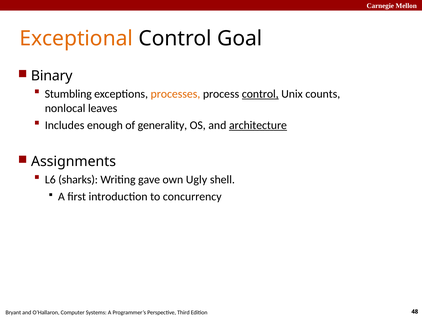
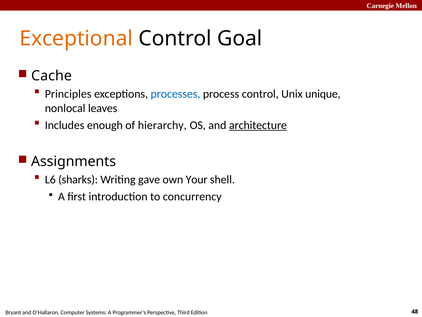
Binary: Binary -> Cache (52, 76)
Stumbling: Stumbling -> Principles (68, 94)
processes colour: orange -> blue (175, 94)
control underline: present -> none (260, 94)
counts: counts -> unique (323, 94)
generality: generality -> hierarchy (162, 125)
Ugly: Ugly -> Your (197, 179)
